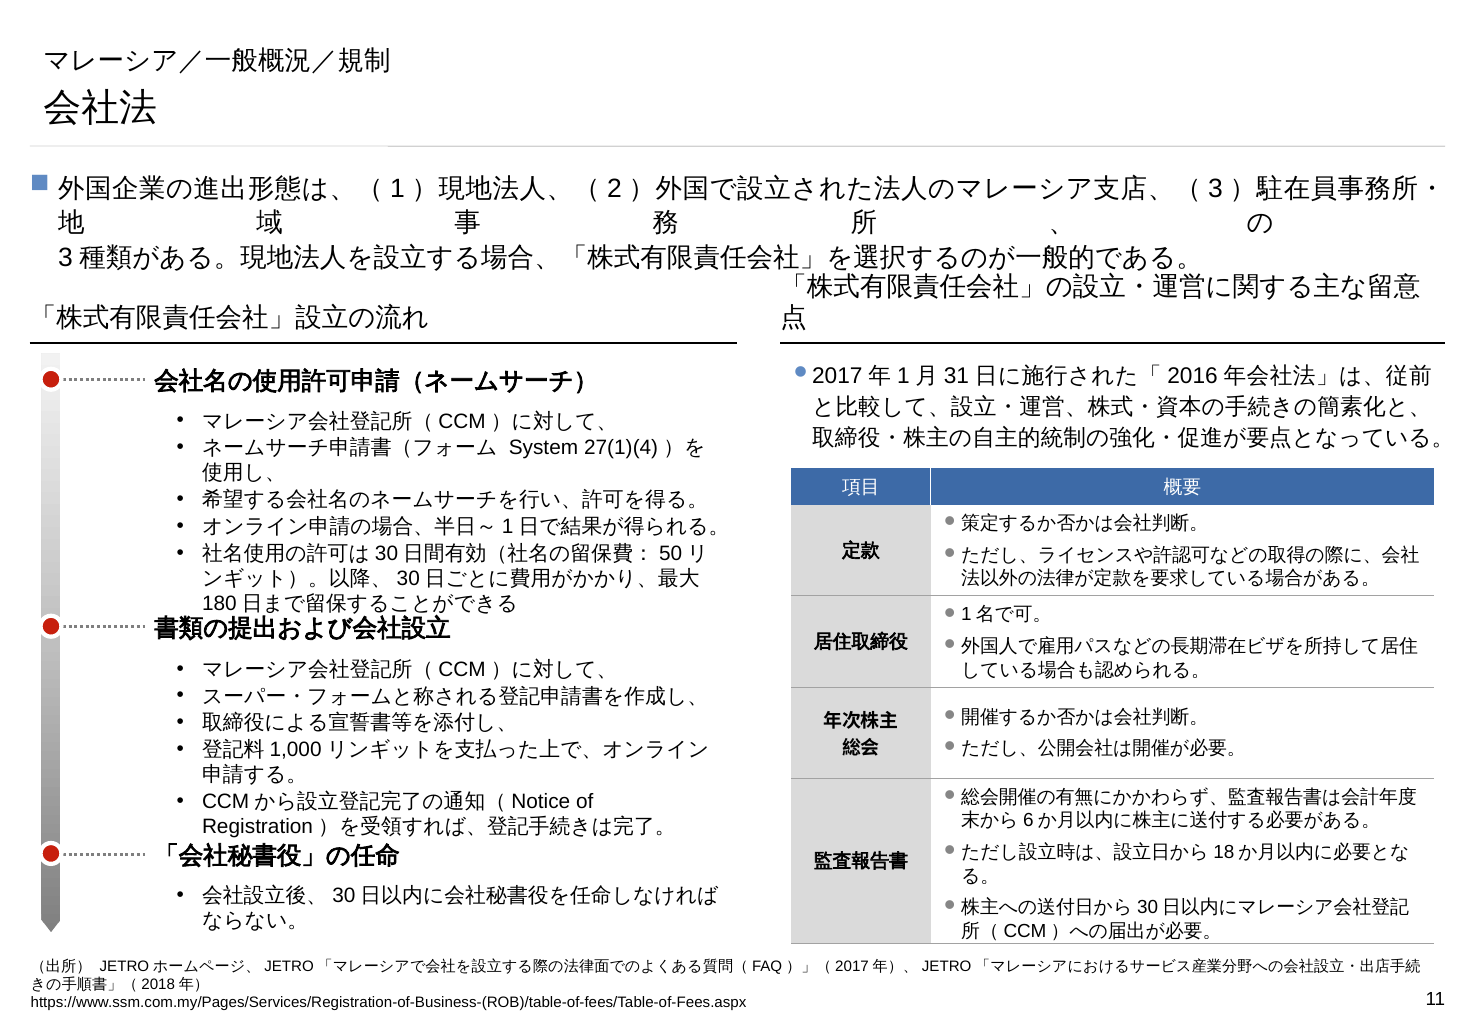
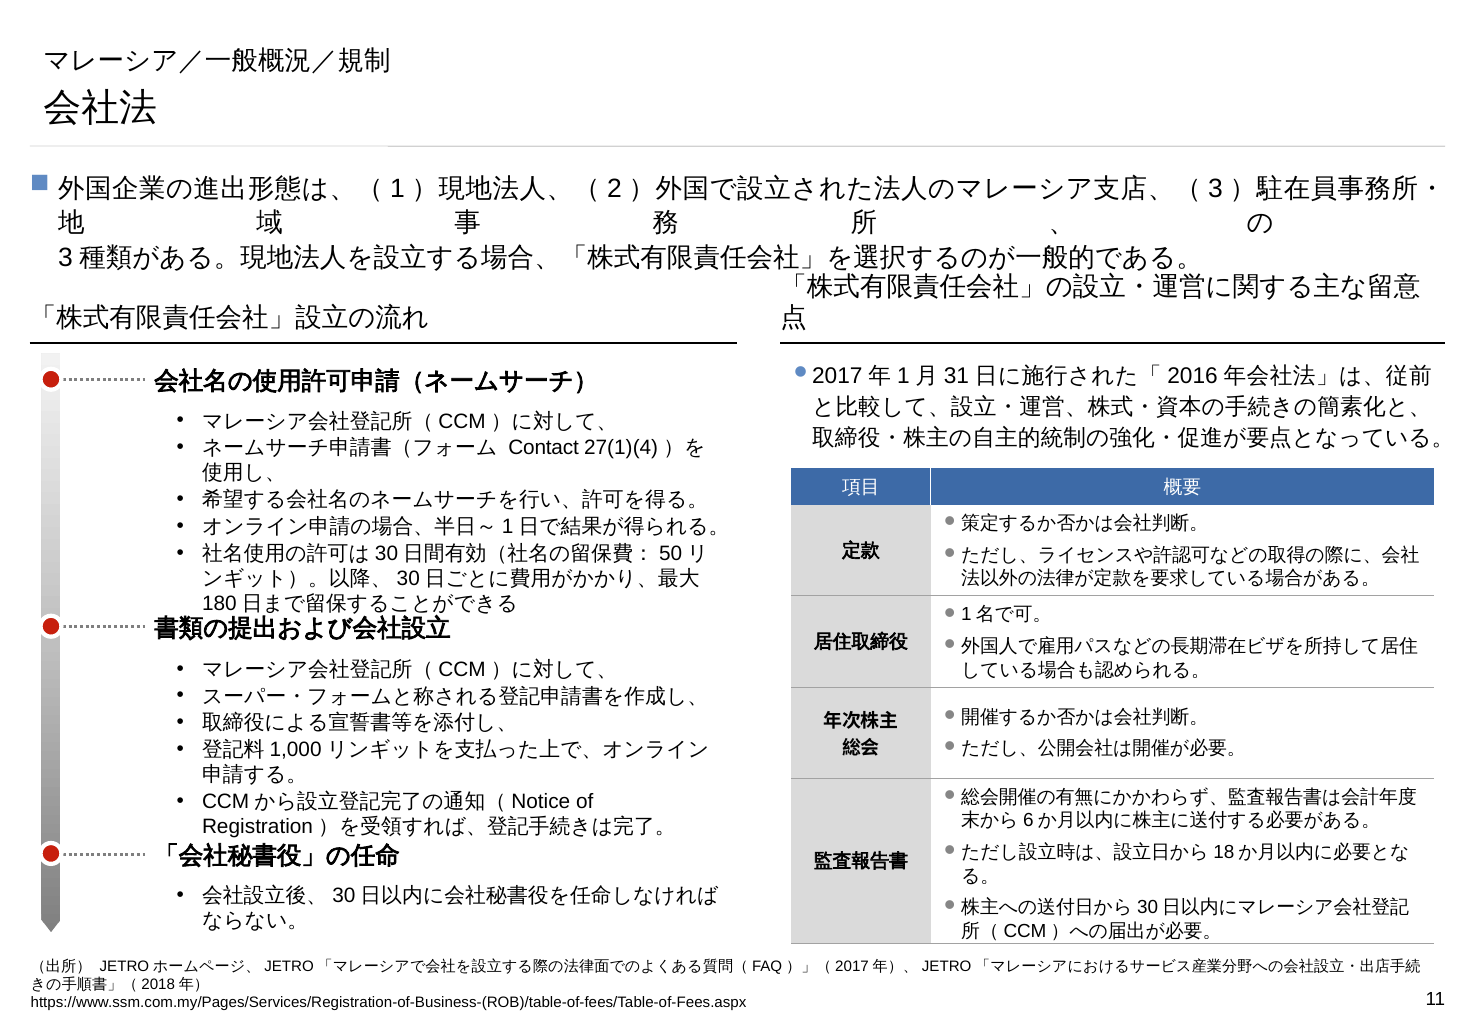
System: System -> Contact (544, 448)
